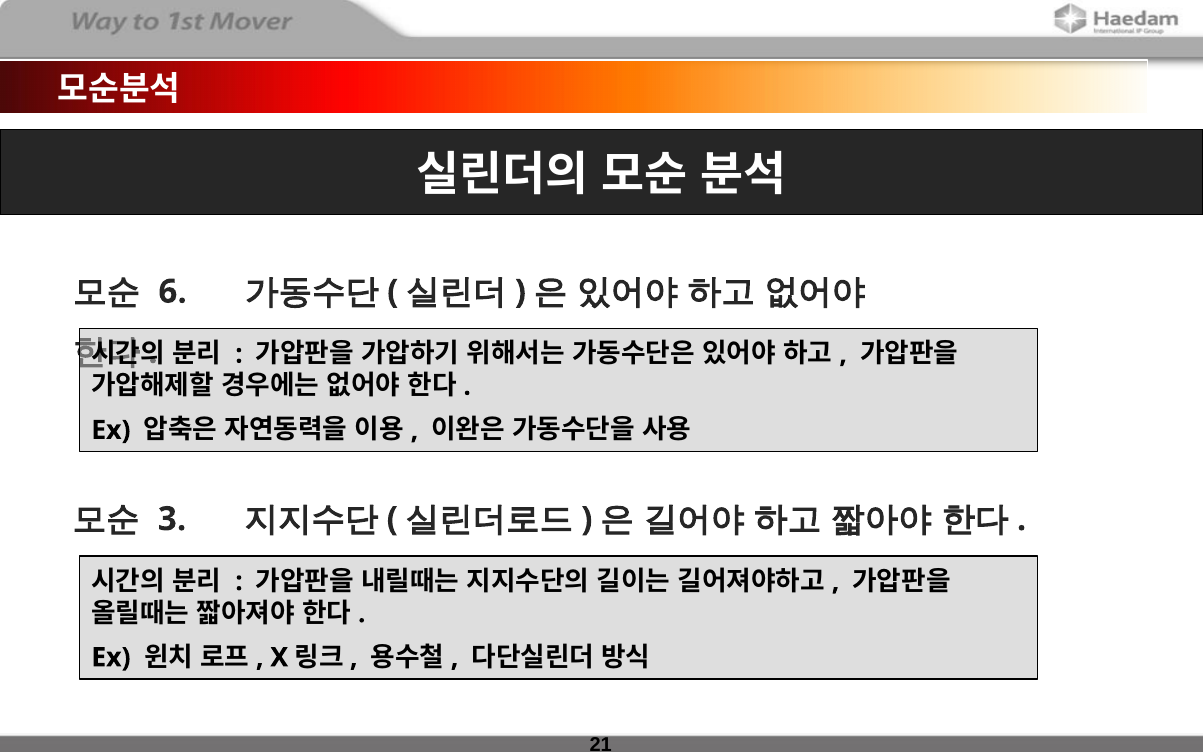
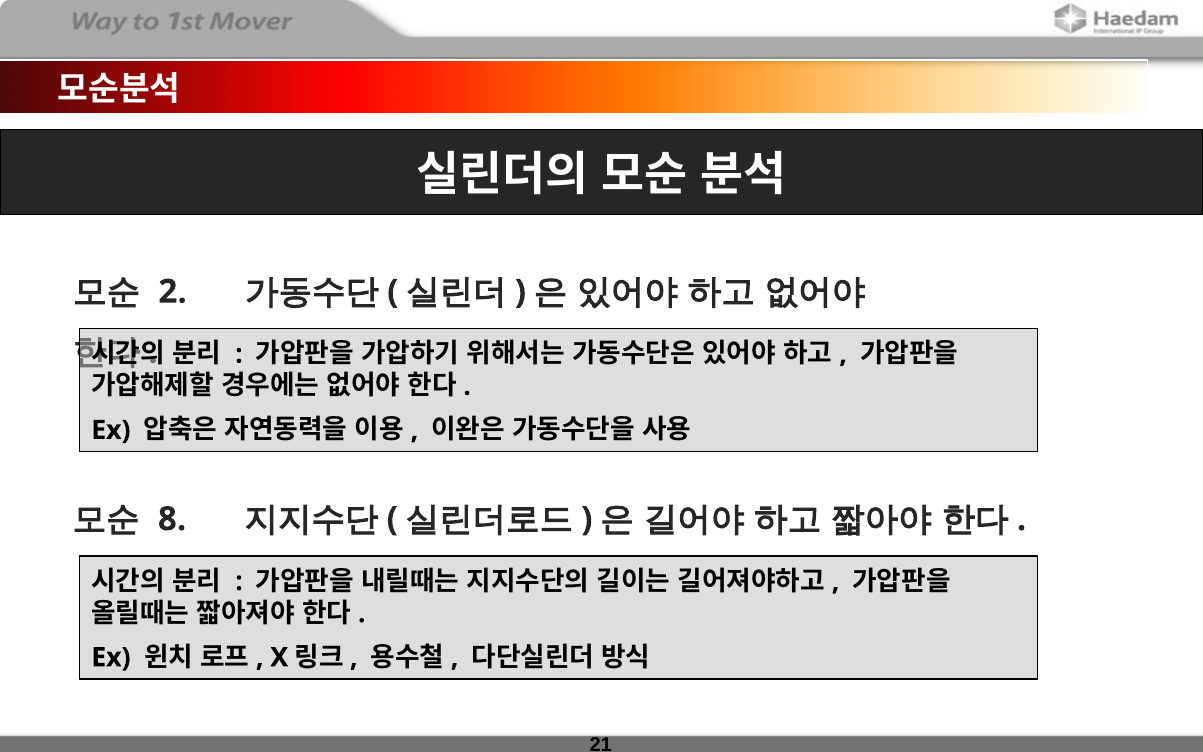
6: 6 -> 2 (173, 292)
3: 3 -> 8 (172, 519)
